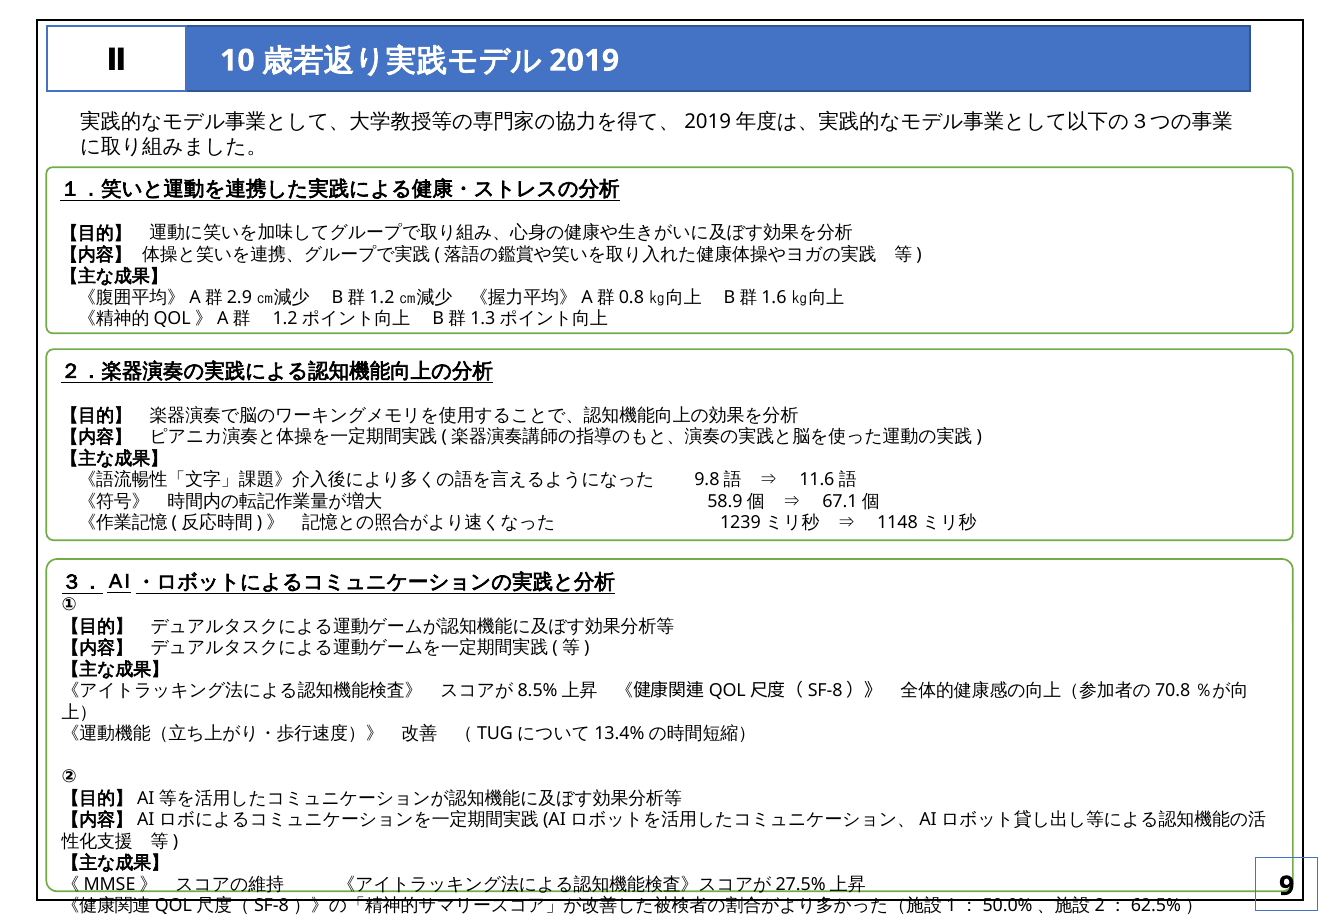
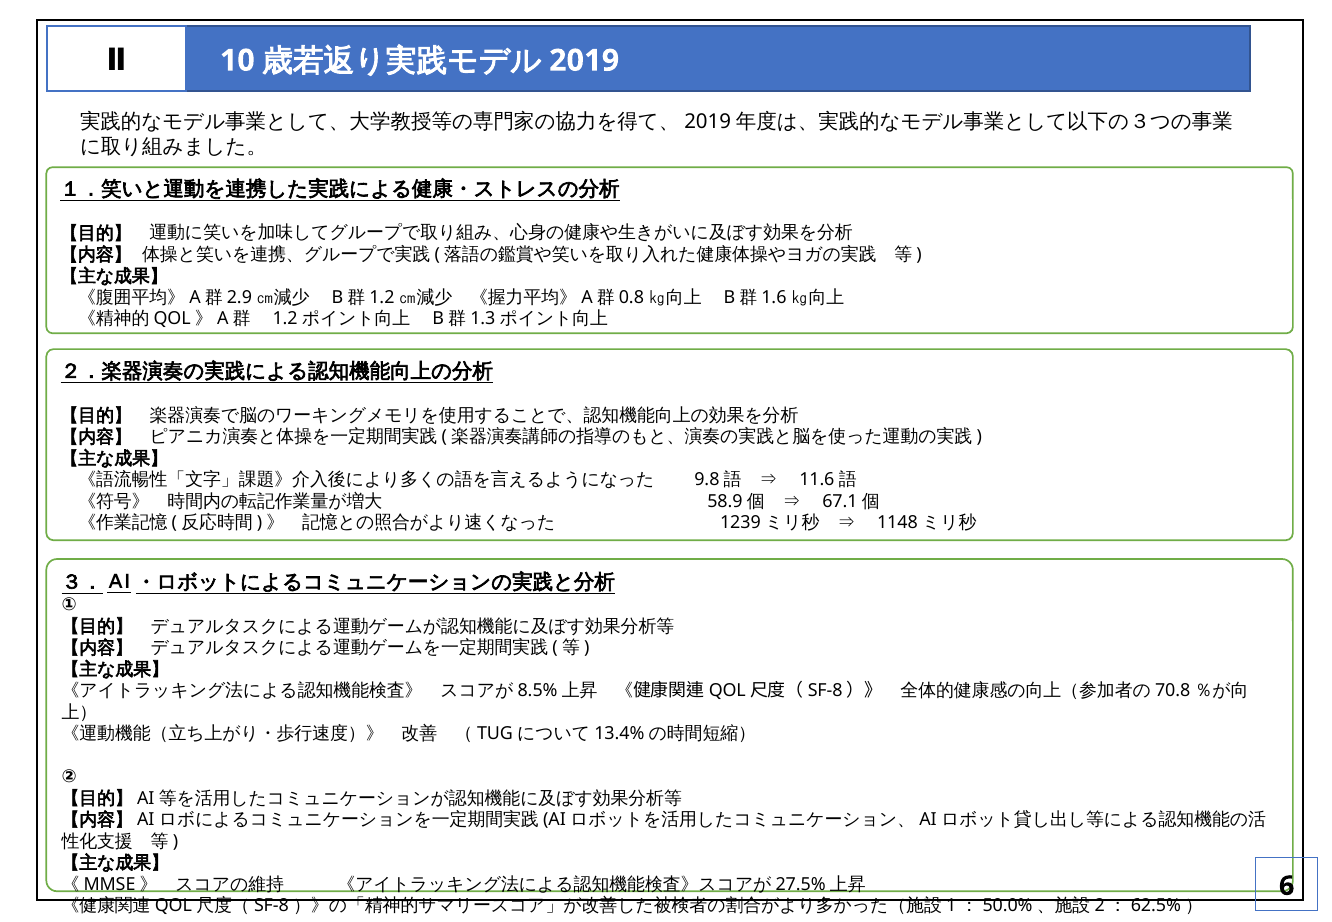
9: 9 -> 6 (1287, 886)
